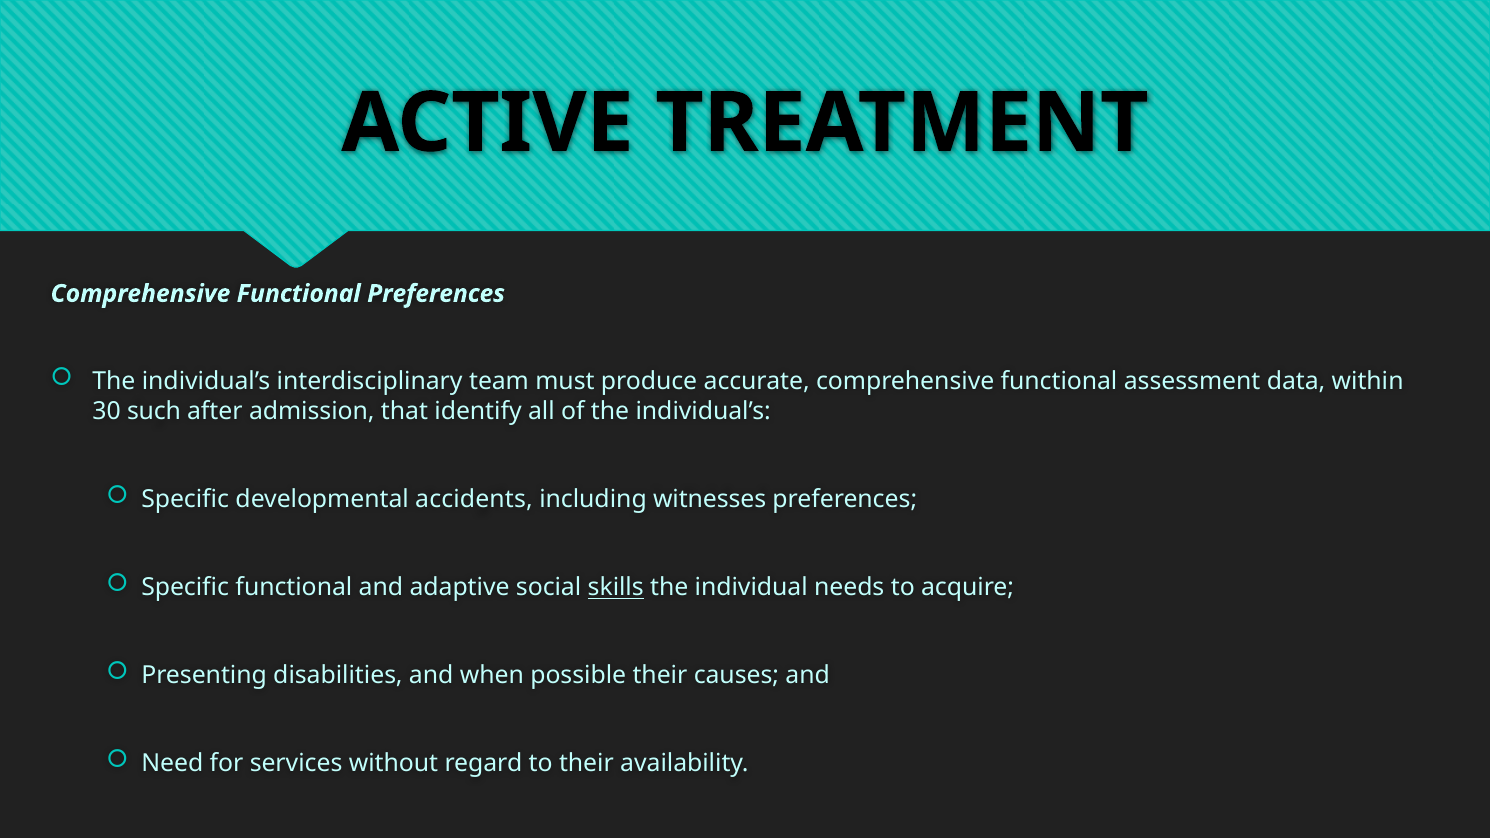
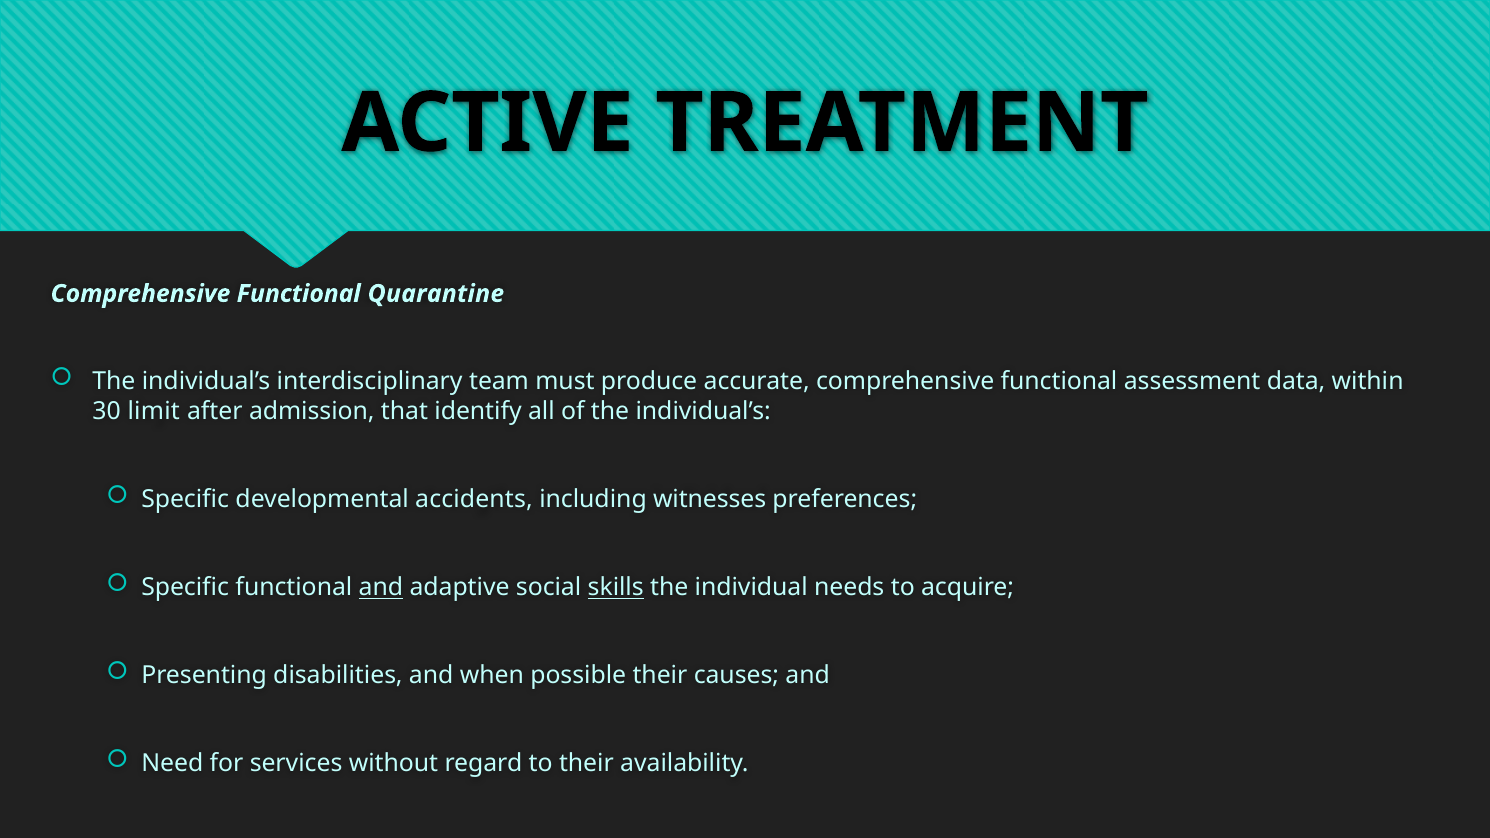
Functional Preferences: Preferences -> Quarantine (436, 294)
such: such -> limit (154, 412)
and underline: none -> present (381, 588)
